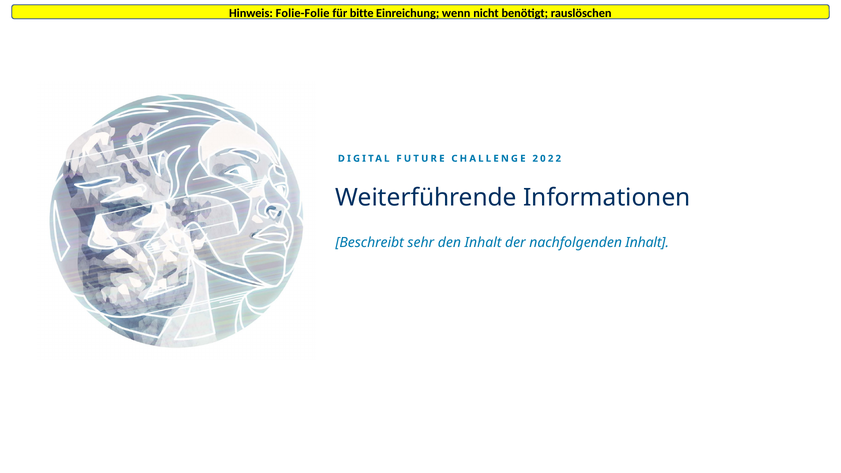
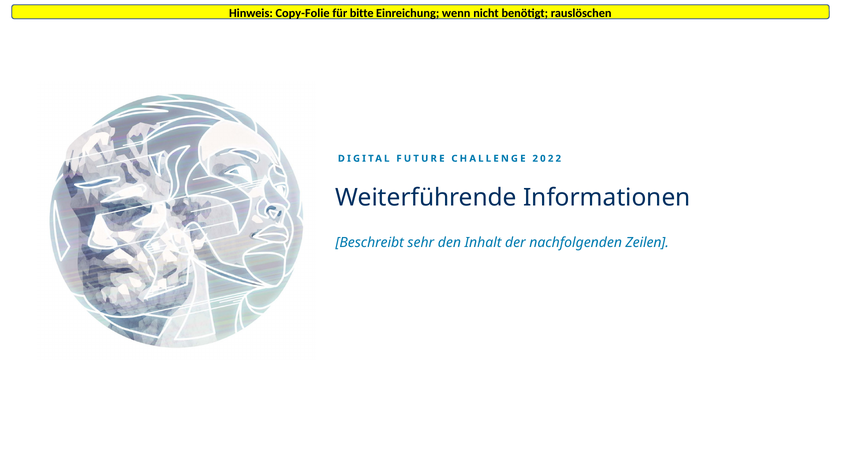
Folie-Folie: Folie-Folie -> Copy-Folie (303, 13)
nachfolgenden Inhalt: Inhalt -> Zeilen (647, 242)
